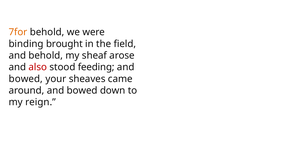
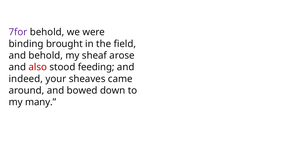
7for colour: orange -> purple (18, 32)
bowed: bowed -> indeed (26, 79)
reign: reign -> many (41, 102)
